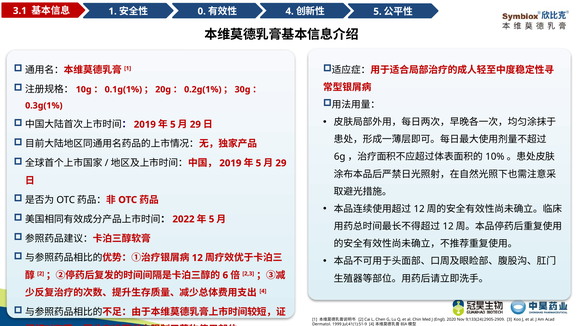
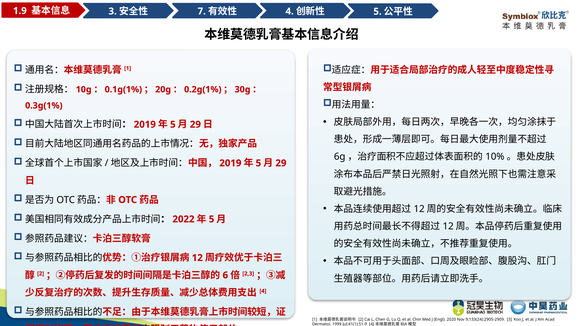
3.1: 3.1 -> 1.9 (20, 11)
1: 1 -> 3 (113, 11)
0: 0 -> 7 (202, 11)
